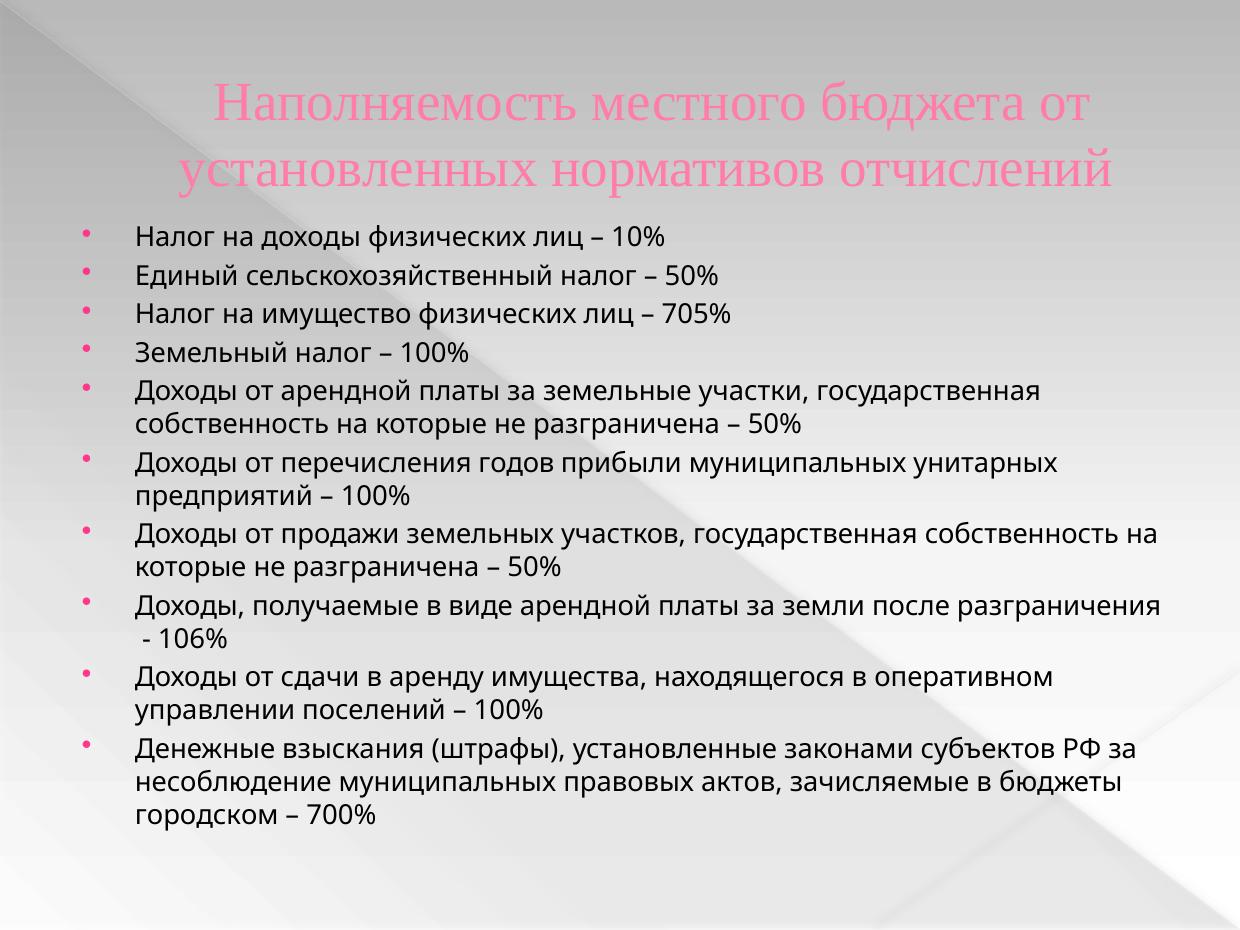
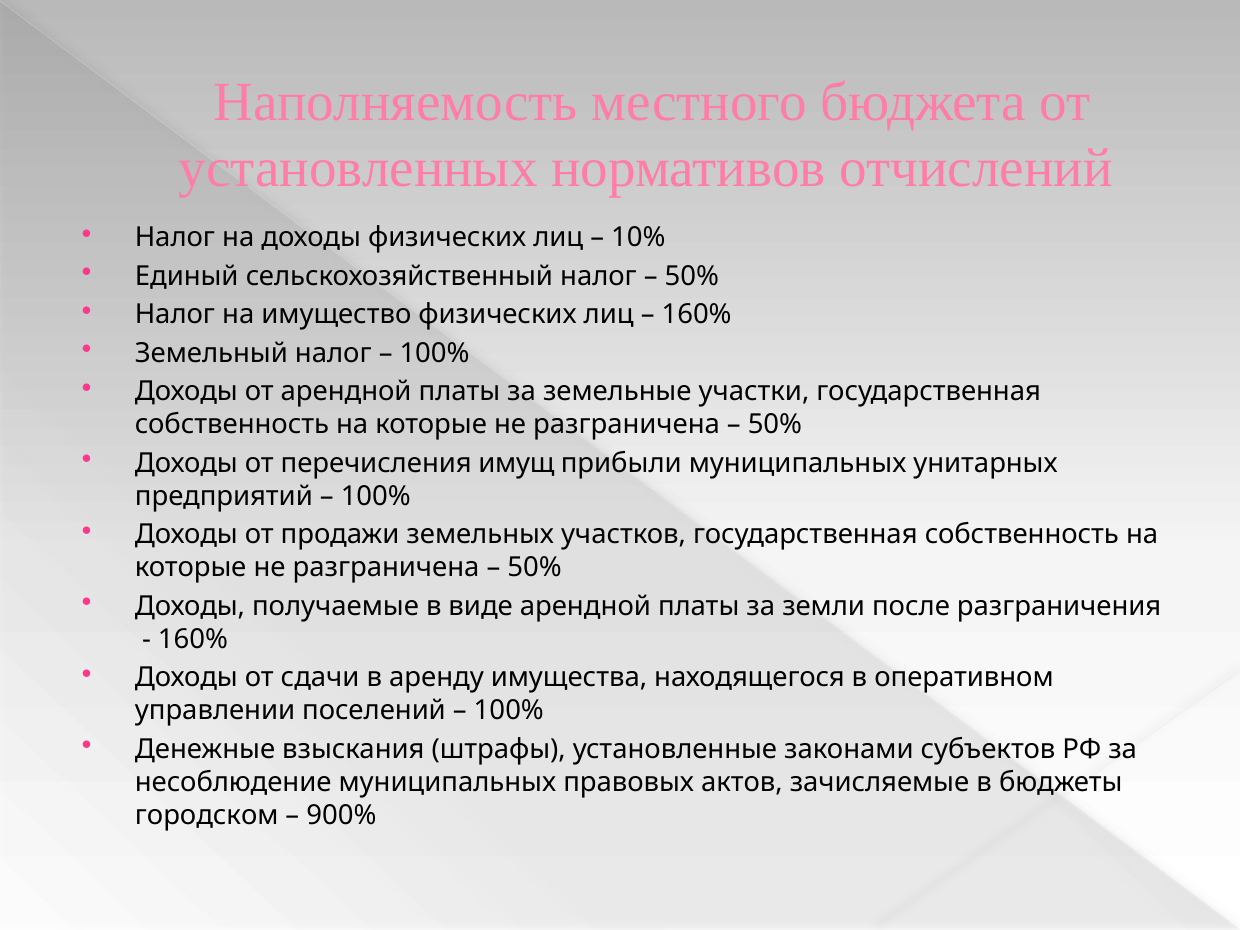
705%: 705% -> 160% (697, 315)
годов: годов -> имущ (516, 463)
106%: 106% -> 160% (193, 639)
700%: 700% -> 900% (341, 815)
